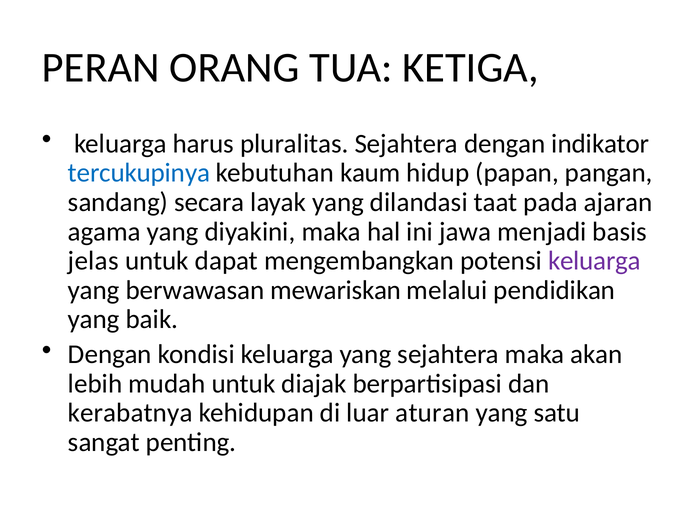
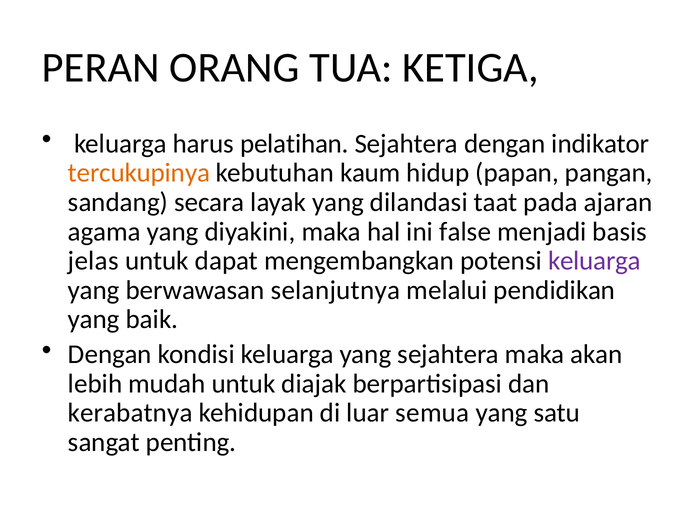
pluralitas: pluralitas -> pelatihan (294, 144)
tercukupinya colour: blue -> orange (139, 173)
jawa: jawa -> false (465, 231)
mewariskan: mewariskan -> selanjutnya (335, 290)
aturan: aturan -> semua (432, 413)
